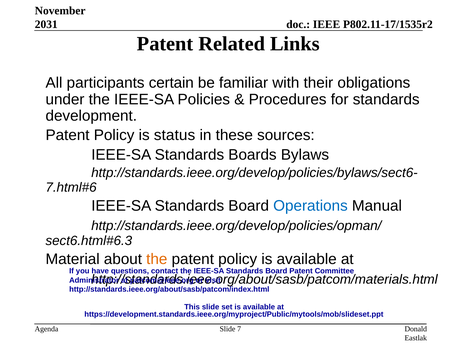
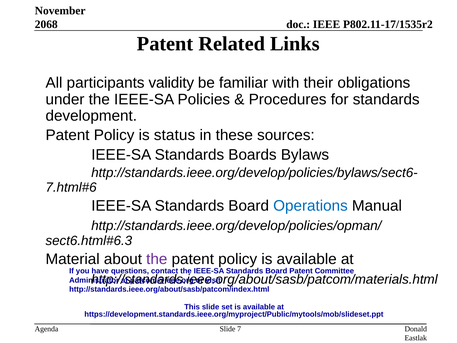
2031: 2031 -> 2068 (46, 24)
certain: certain -> validity (171, 83)
the colour: orange -> purple (157, 259)
